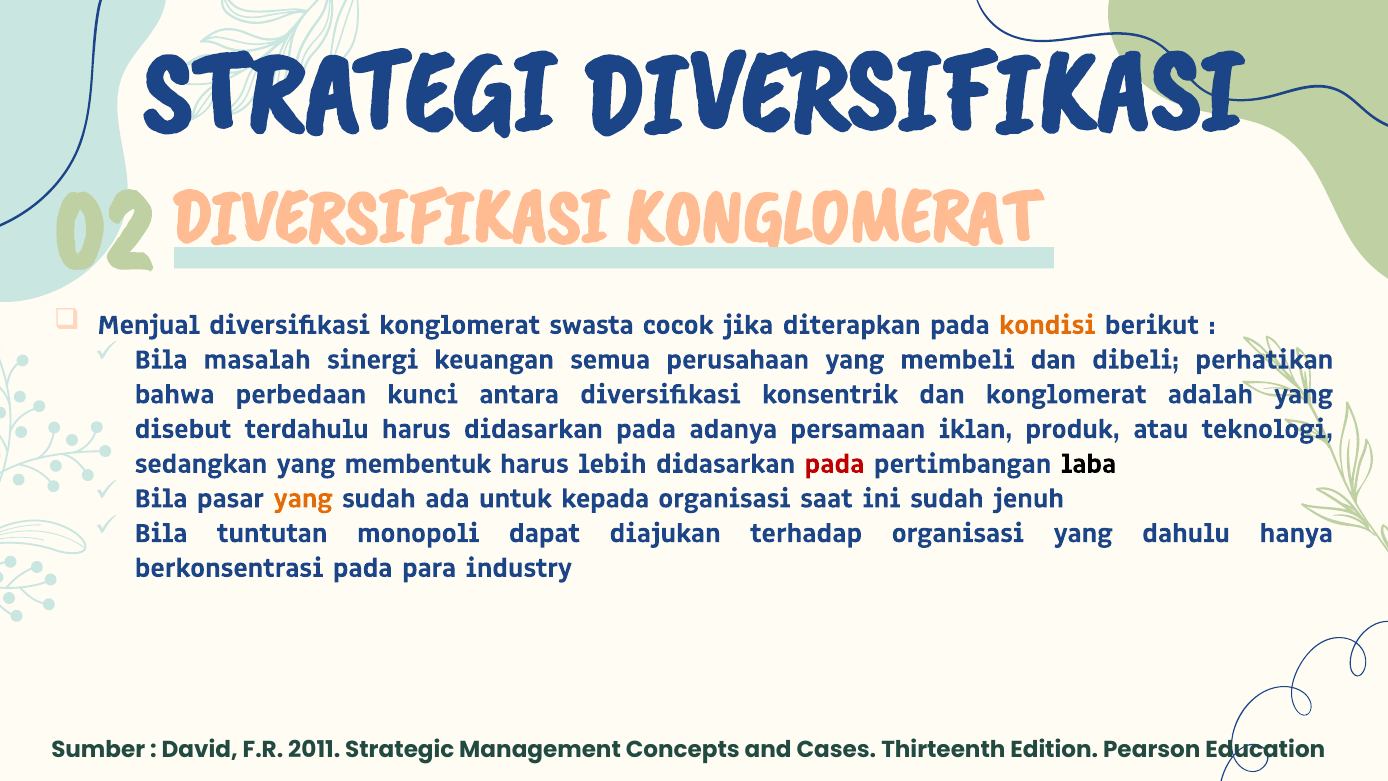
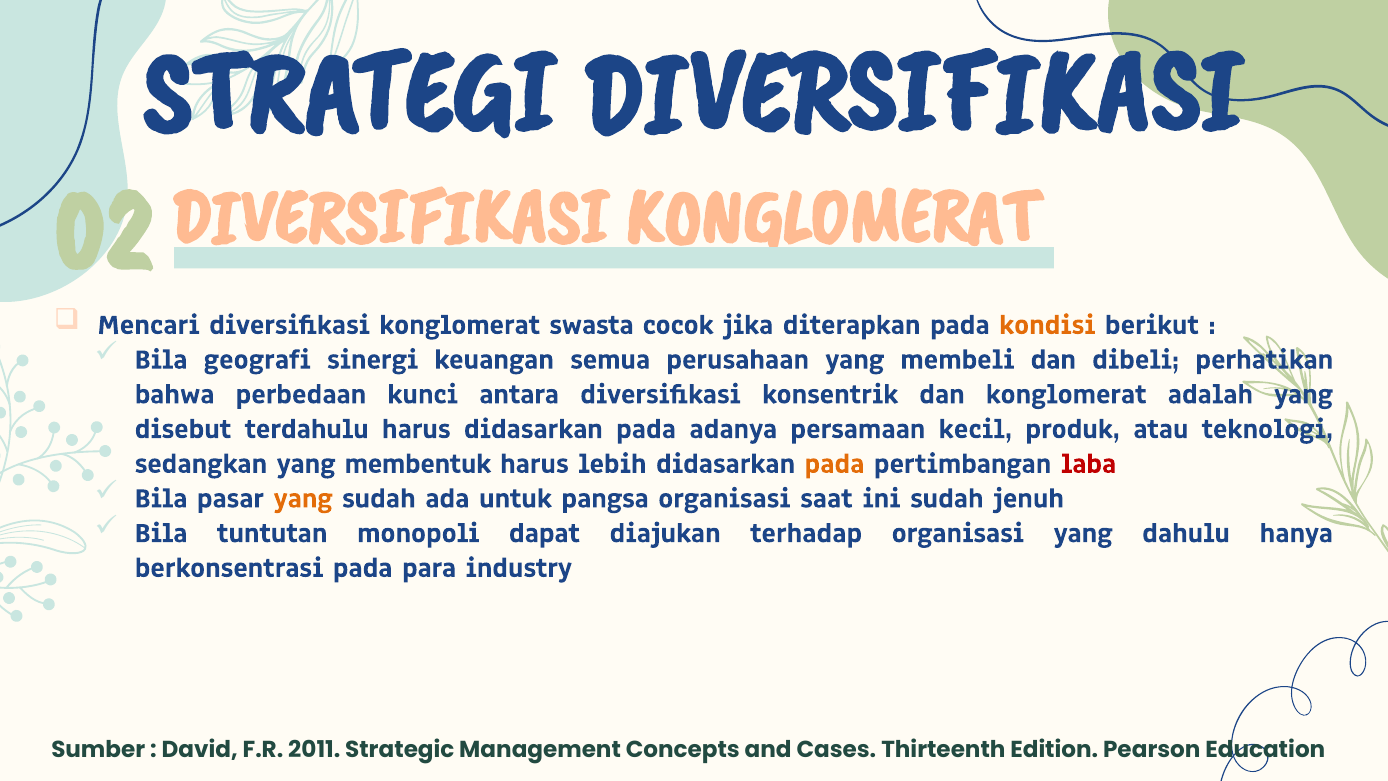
Menjual: Menjual -> Mencari (149, 324)
masalah: masalah -> geografi (257, 359)
iklan: iklan -> kecil (975, 428)
pada colour: red -> orange (834, 463)
laba colour: black -> red (1089, 463)
kepada: kepada -> pangsa (605, 498)
